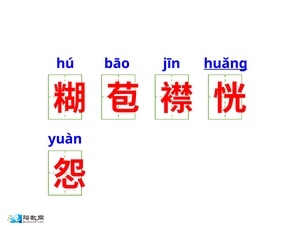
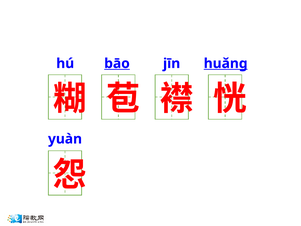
bāo underline: none -> present (117, 63)
